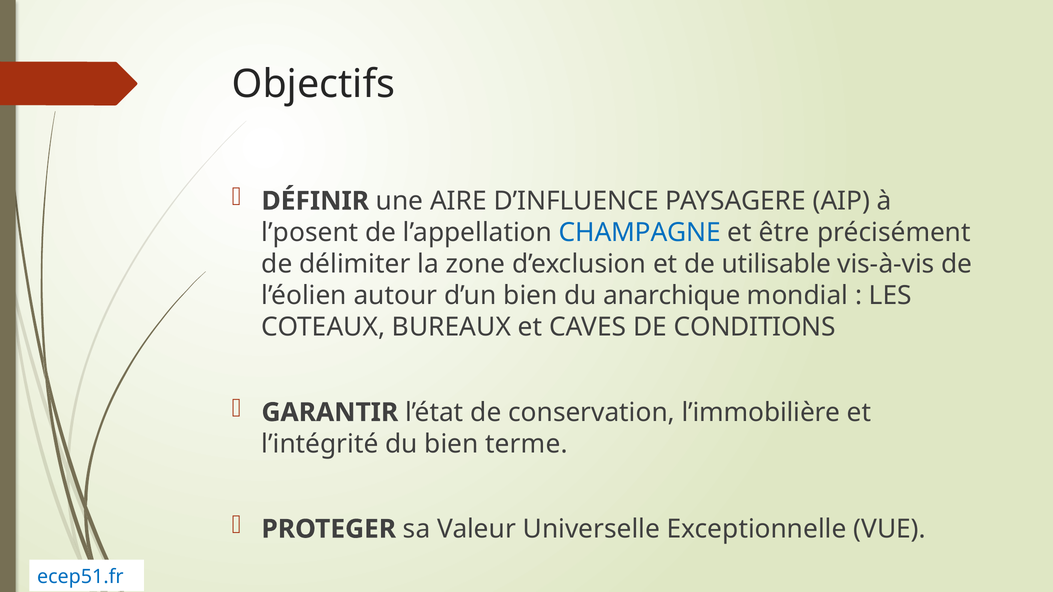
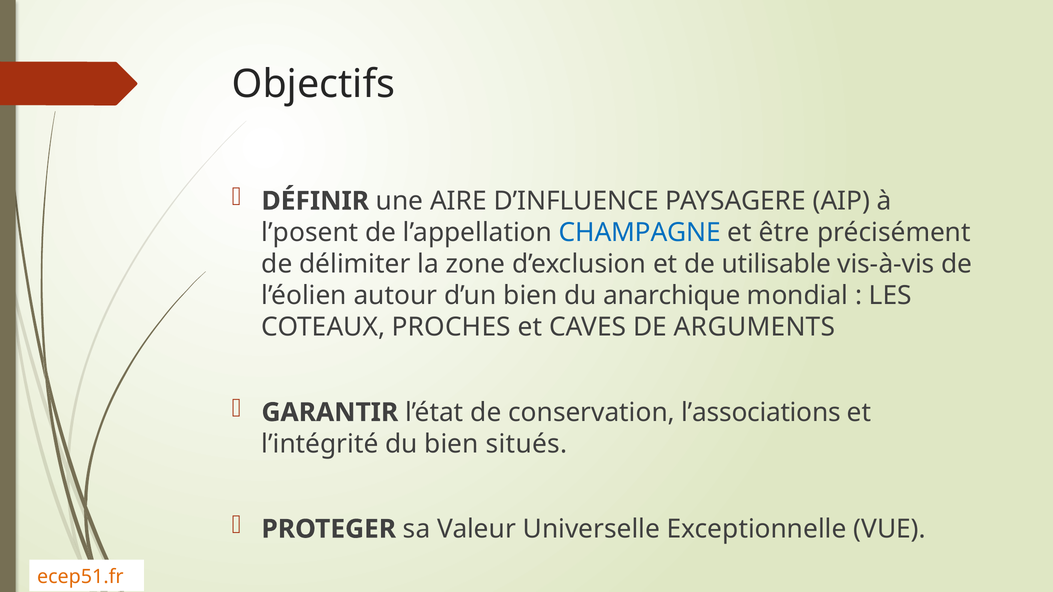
BUREAUX: BUREAUX -> PROCHES (451, 327)
CONDITIONS: CONDITIONS -> ARGUMENTS (755, 327)
l’immobilière: l’immobilière -> l’associations (761, 413)
terme: terme -> situés (526, 444)
ecep51.fr colour: blue -> orange (80, 577)
